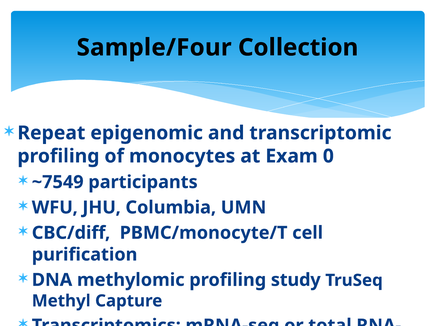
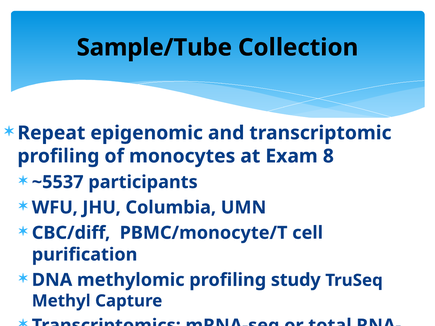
Sample/Four: Sample/Four -> Sample/Tube (154, 48)
0: 0 -> 8 (328, 156)
~7549: ~7549 -> ~5537 (58, 182)
